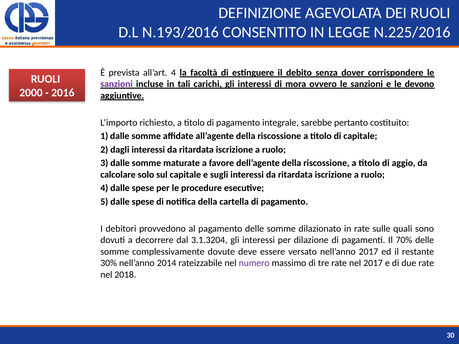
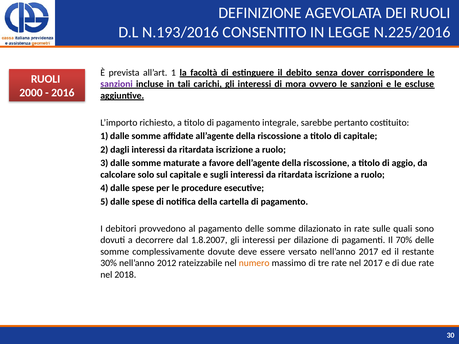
all’art 4: 4 -> 1 (173, 73)
devono: devono -> escluse (419, 84)
3.1.3204: 3.1.3204 -> 1.8.2007 (209, 240)
2014: 2014 -> 2012 (167, 263)
numero colour: purple -> orange (254, 263)
